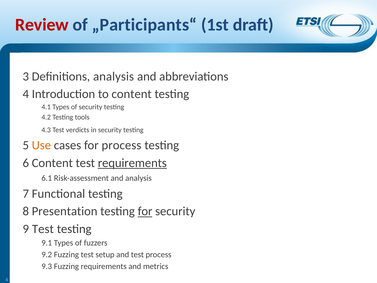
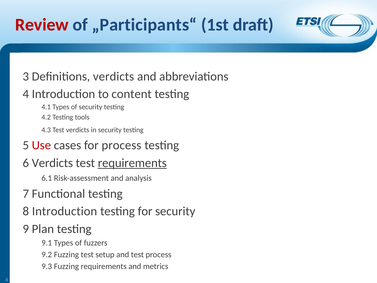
Definitions analysis: analysis -> verdicts (114, 76)
Use colour: orange -> red (41, 145)
6 Content: Content -> Verdicts (52, 163)
8 Presentation: Presentation -> Introduction (65, 211)
for underline: present -> none (145, 211)
9 Test: Test -> Plan (43, 229)
